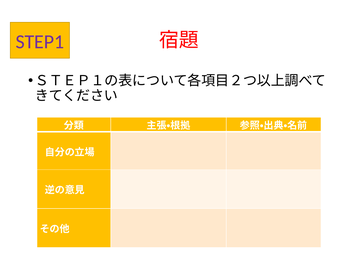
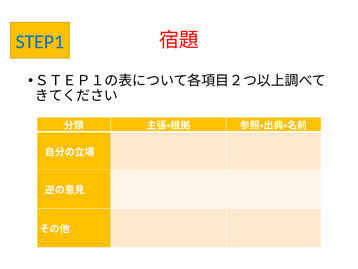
STEP1 colour: purple -> blue (40, 42)
